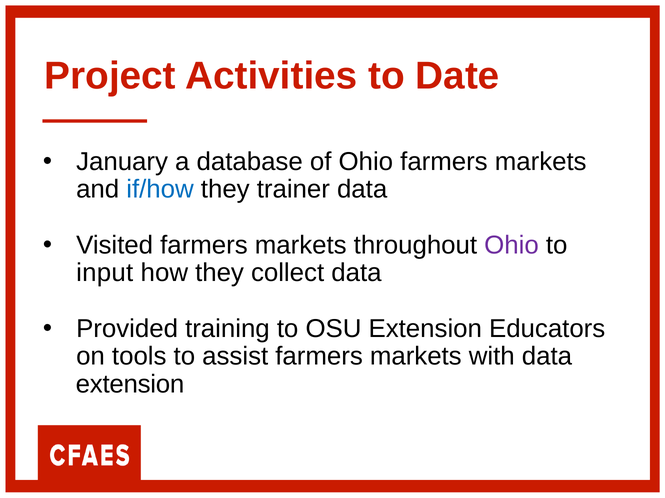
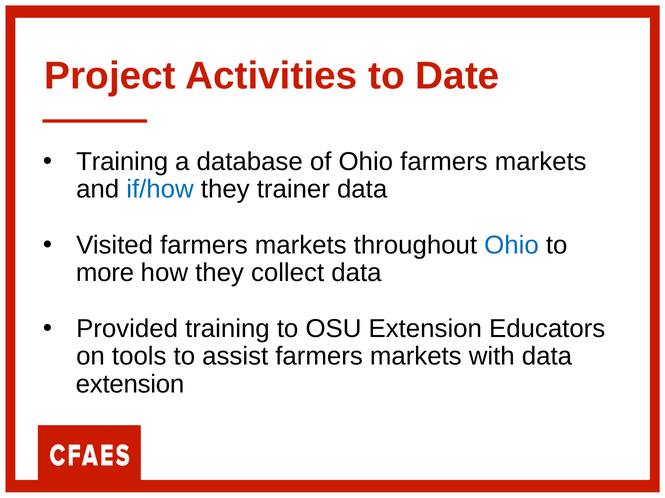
January: January -> Training (122, 162)
Ohio colour: purple -> blue (512, 245)
input: input -> more (105, 273)
